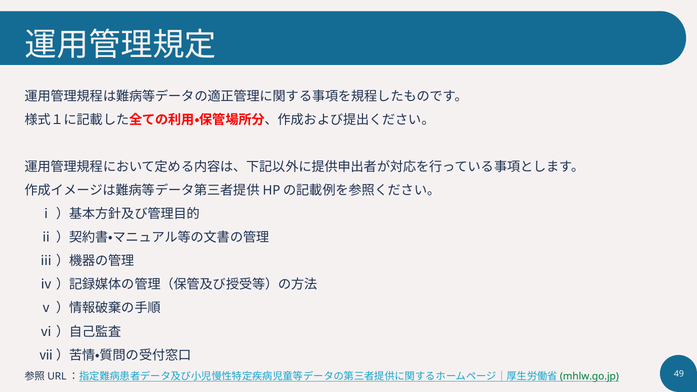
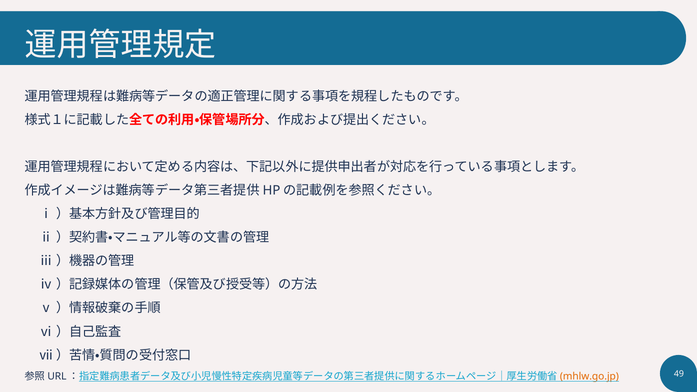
mhlw.go.jp colour: green -> orange (589, 376)
